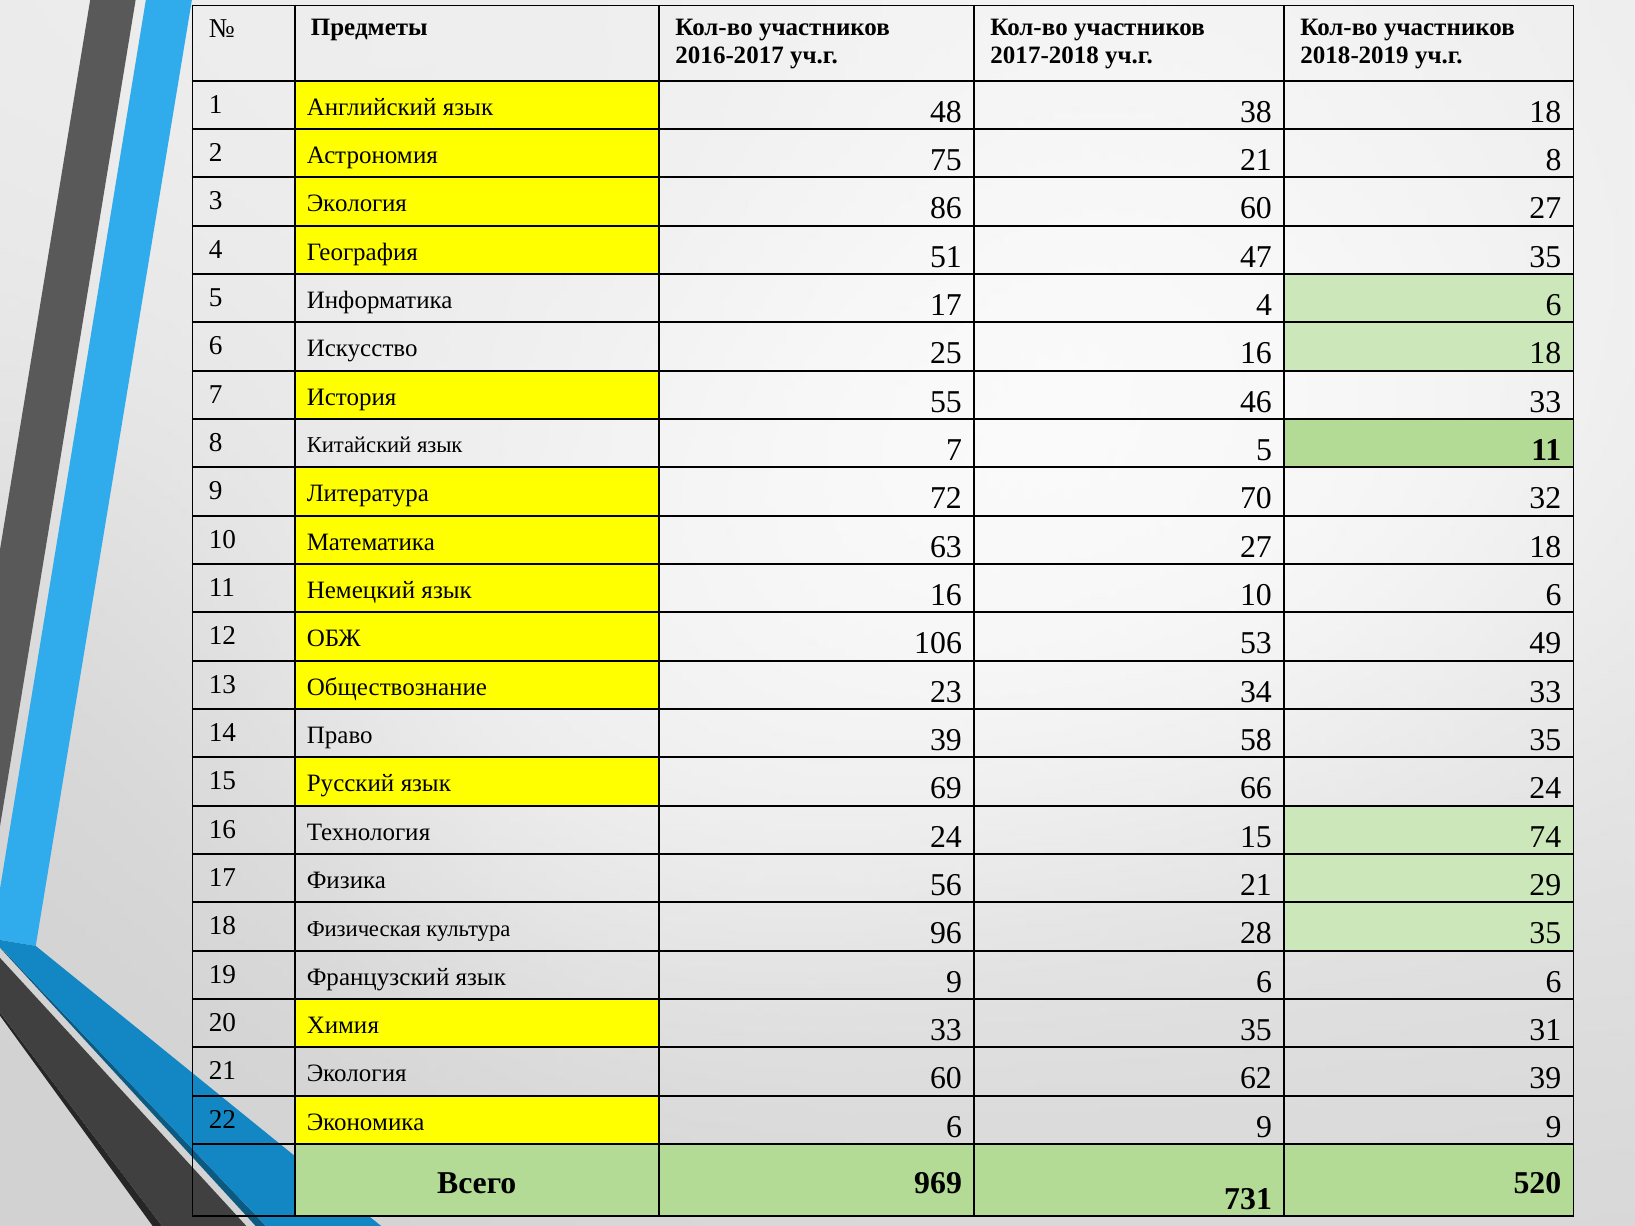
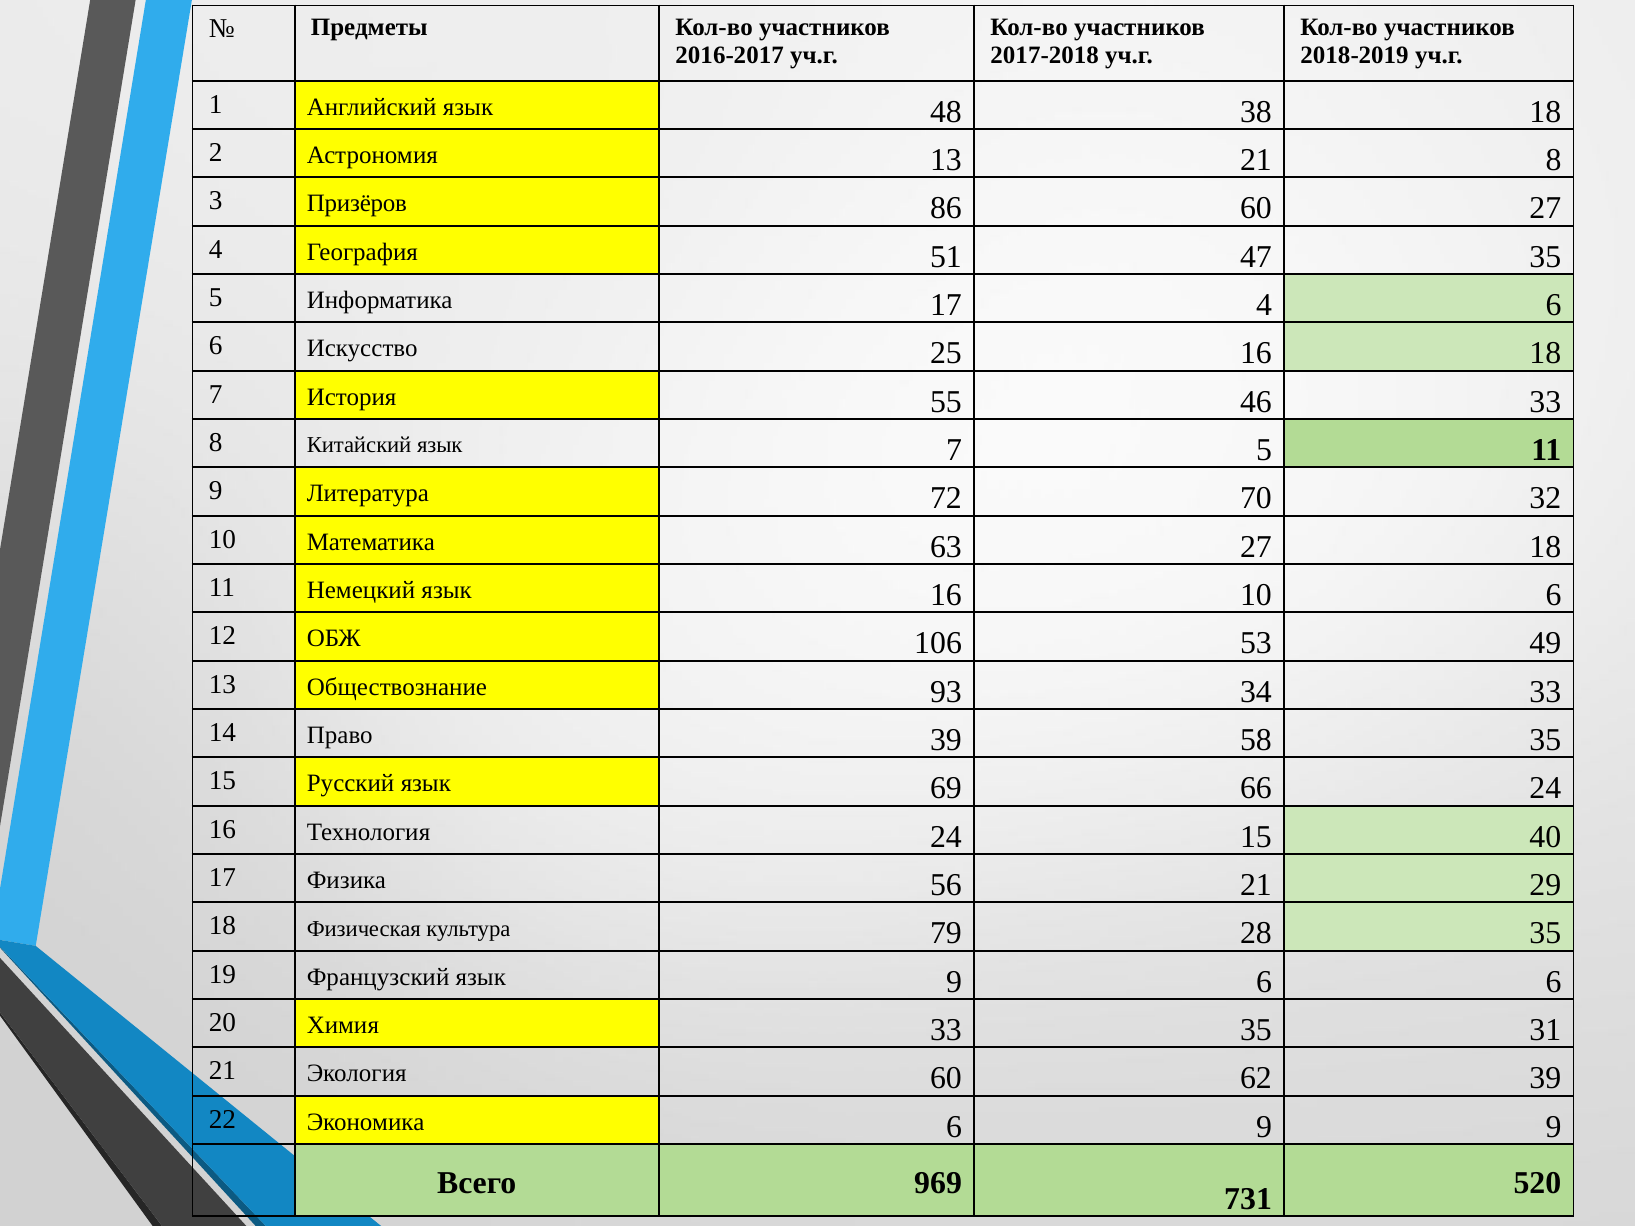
Астрономия 75: 75 -> 13 (946, 160)
3 Экология: Экология -> Призёров (357, 204)
23: 23 -> 93 (946, 692)
74: 74 -> 40 (1545, 837)
96: 96 -> 79 (946, 934)
